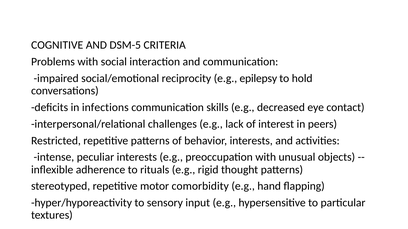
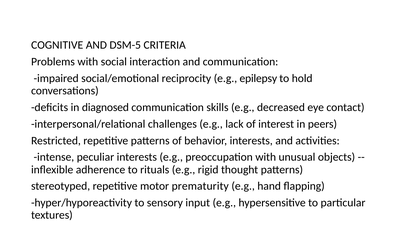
infections: infections -> diagnosed (105, 108)
comorbidity: comorbidity -> prematurity (200, 187)
